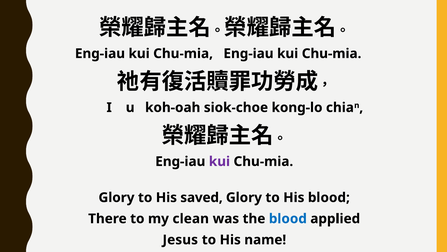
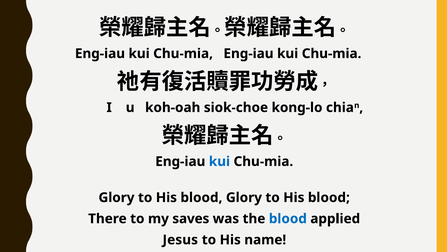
kui colour: purple -> blue (219, 161)
saved: saved -> blood (201, 197)
clean: clean -> saves (191, 218)
